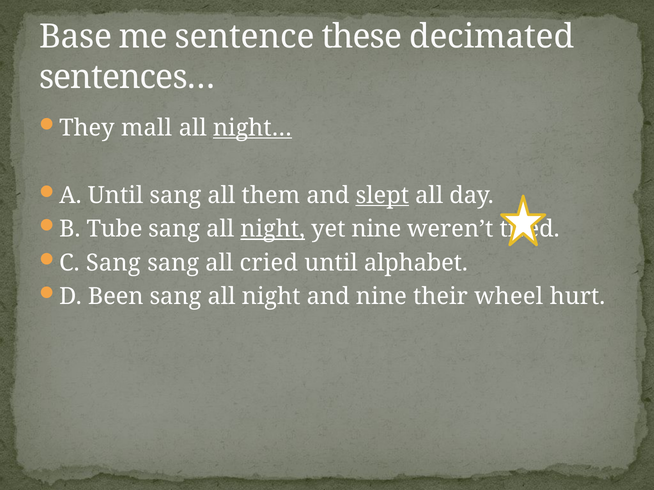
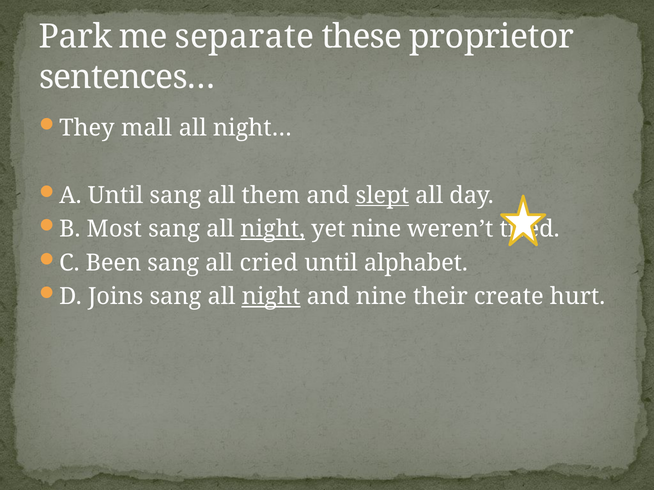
Base: Base -> Park (76, 37)
sentence: sentence -> separate (244, 37)
decimated: decimated -> proprietor (492, 37)
night… underline: present -> none (252, 128)
Tube: Tube -> Most (114, 229)
C Sang: Sang -> Been (113, 263)
Been: Been -> Joins (116, 297)
night underline: none -> present (271, 297)
wheel: wheel -> create (509, 297)
